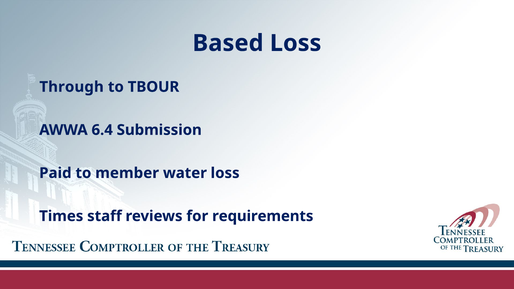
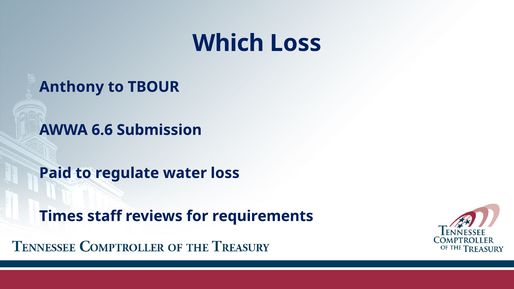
Based: Based -> Which (228, 43)
Through: Through -> Anthony (72, 87)
6.4: 6.4 -> 6.6 (102, 130)
member: member -> regulate (127, 173)
